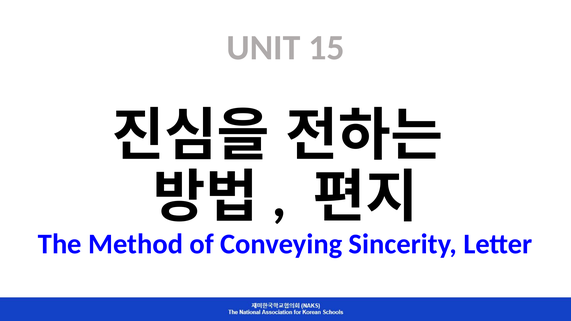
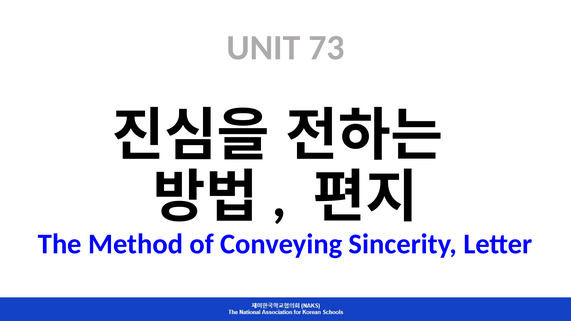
15: 15 -> 73 (326, 48)
